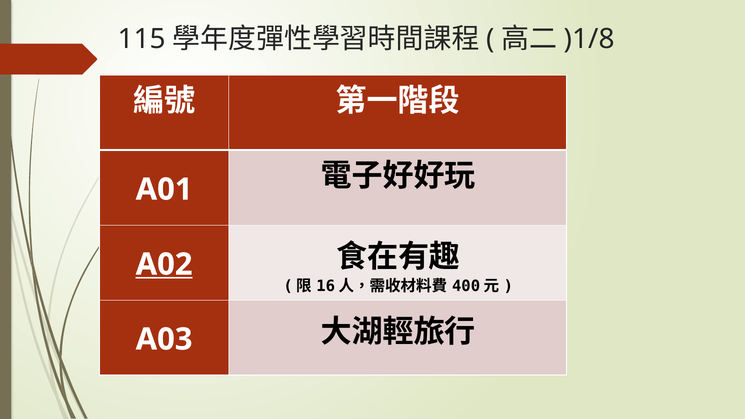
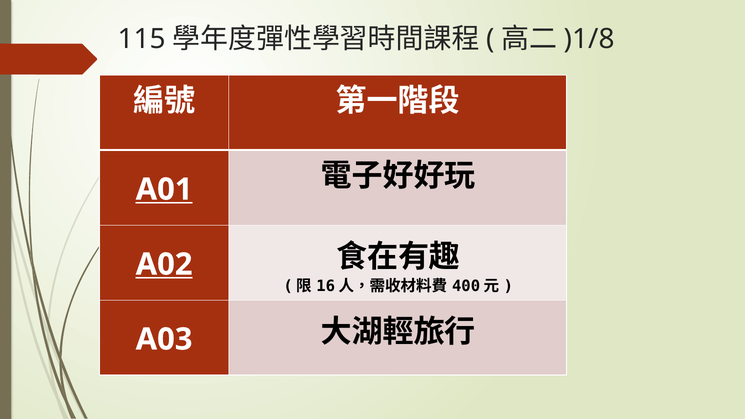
A01 underline: none -> present (164, 189)
